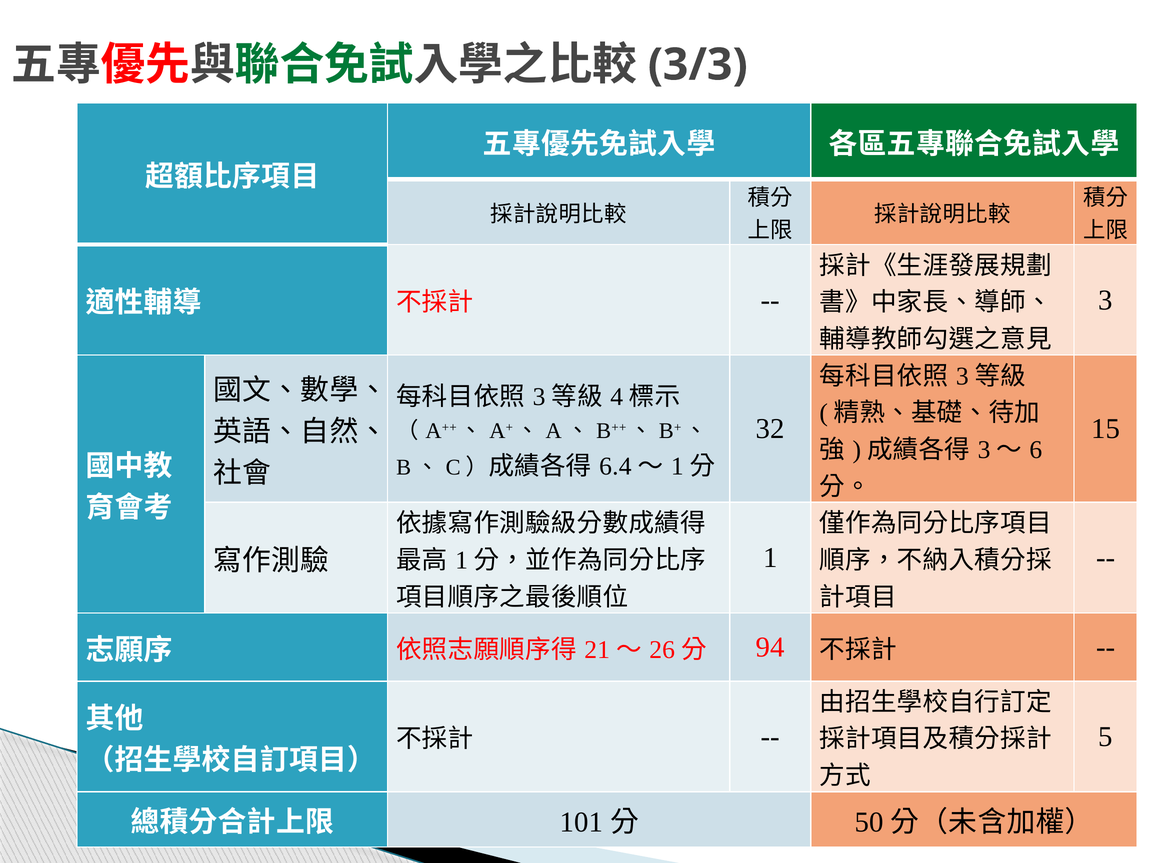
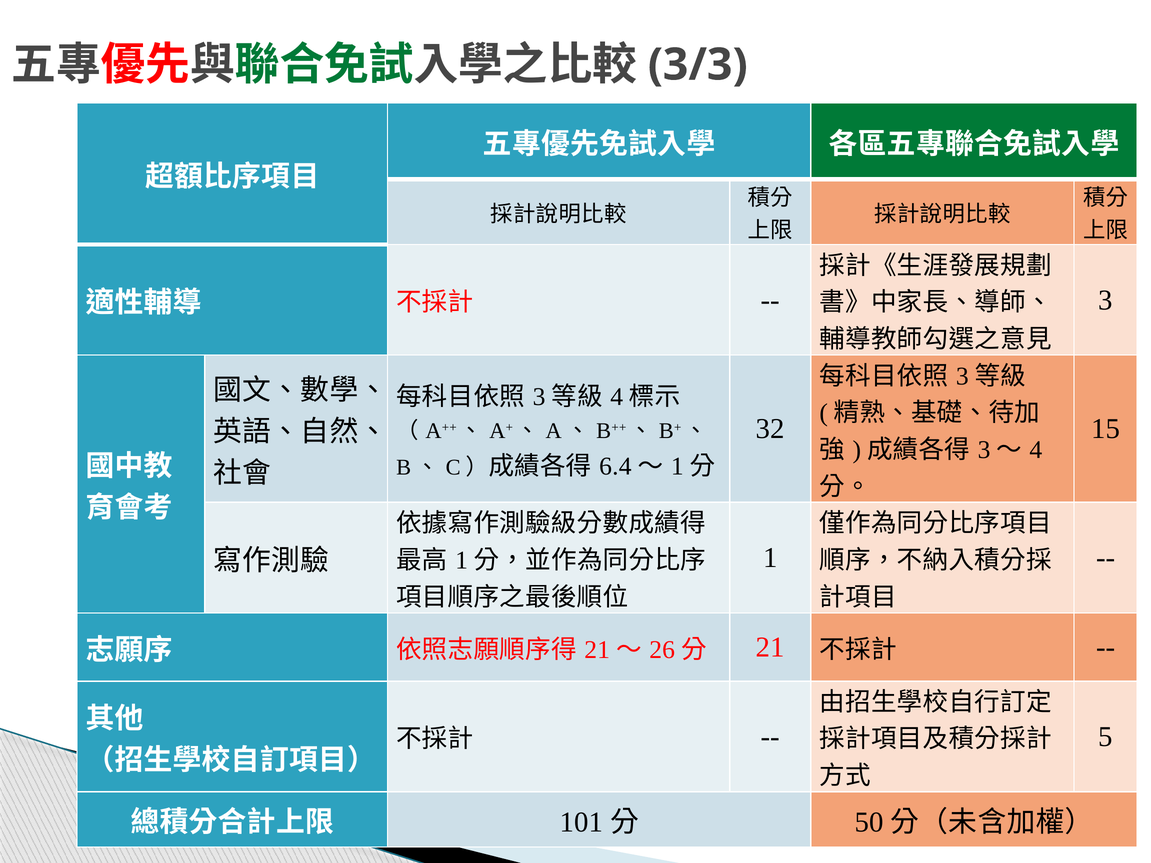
6: 6 -> 4 (1036, 450)
94: 94 -> 21 (770, 647)
